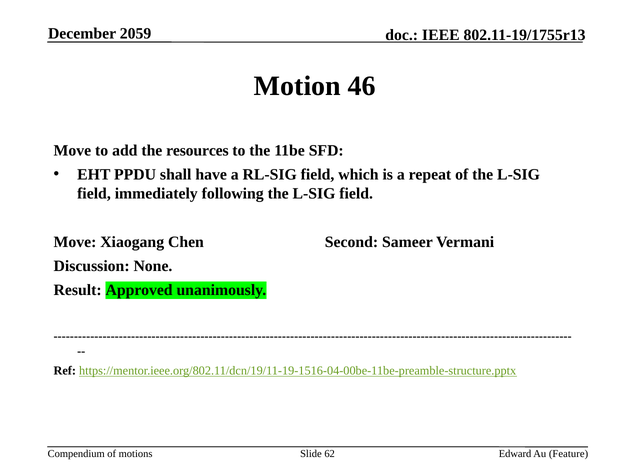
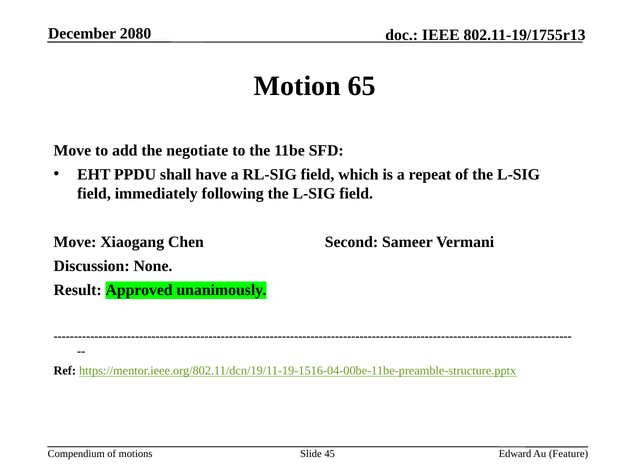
2059: 2059 -> 2080 (136, 33)
46: 46 -> 65 (362, 86)
resources: resources -> negotiate (197, 150)
62: 62 -> 45 (330, 453)
